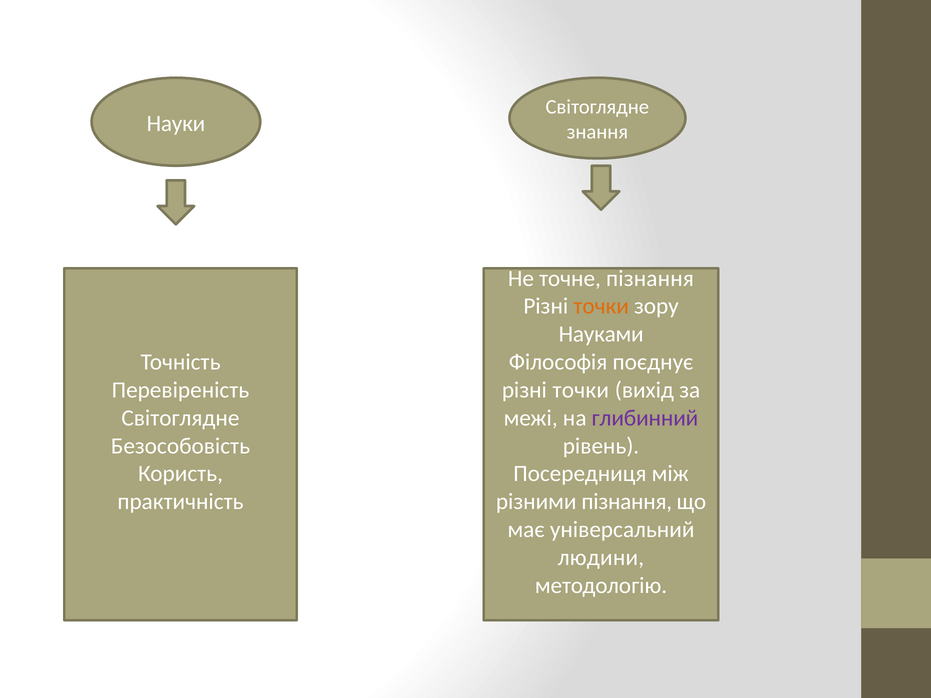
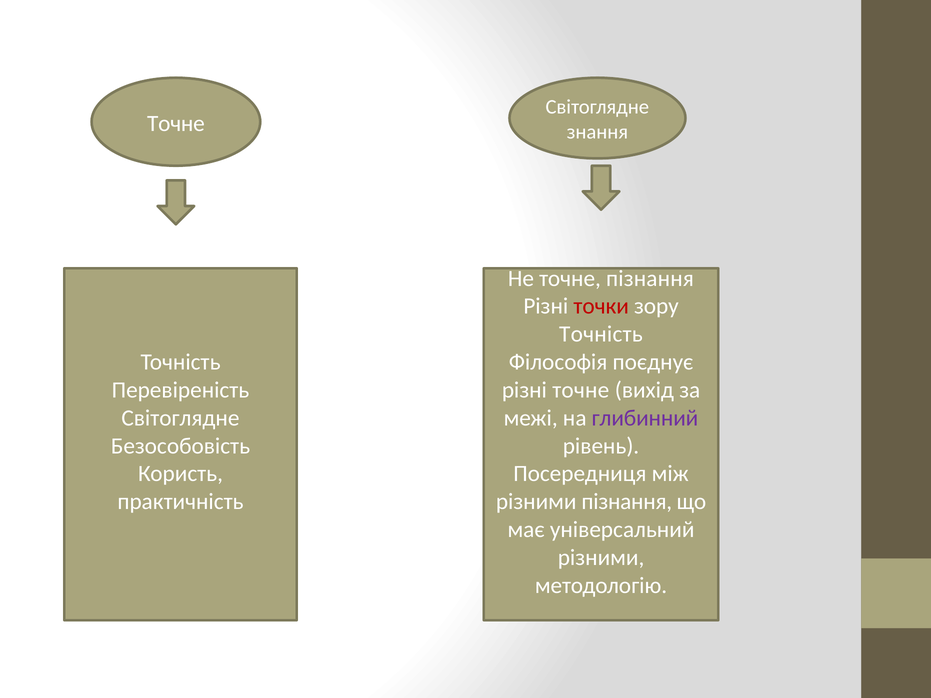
Науки: Науки -> Точне (176, 123)
точки colour: orange -> red (601, 306)
Науками: Науками -> Точність (601, 334)
точки: точки -> точне (581, 390)
людини: людини -> різними (601, 558)
